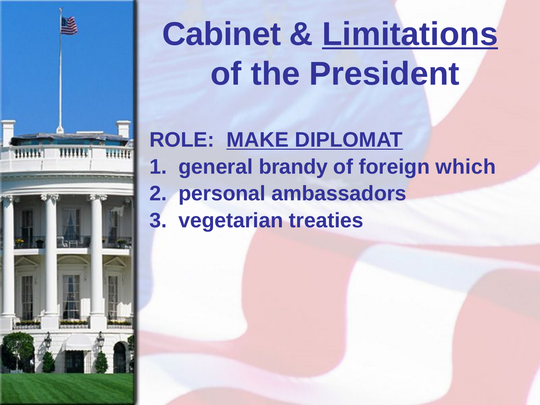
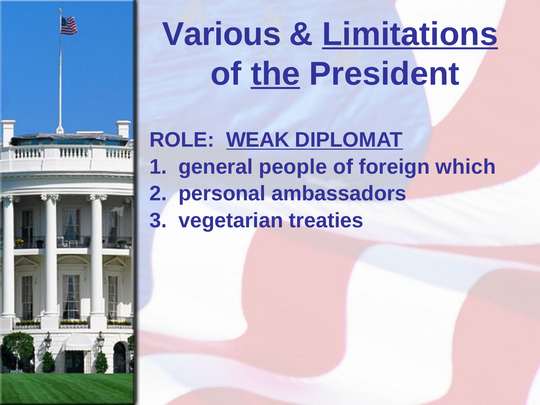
Cabinet: Cabinet -> Various (222, 34)
the underline: none -> present (275, 74)
MAKE: MAKE -> WEAK (258, 140)
brandy: brandy -> people (293, 167)
